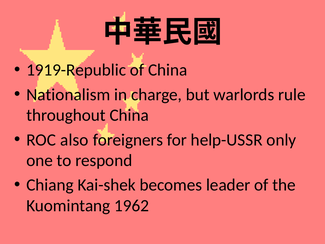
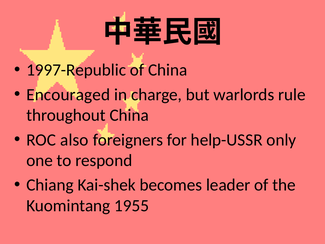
1919-Republic: 1919-Republic -> 1997-Republic (76, 70)
Nationalism: Nationalism -> Encouraged (68, 95)
1962: 1962 -> 1955 (132, 205)
